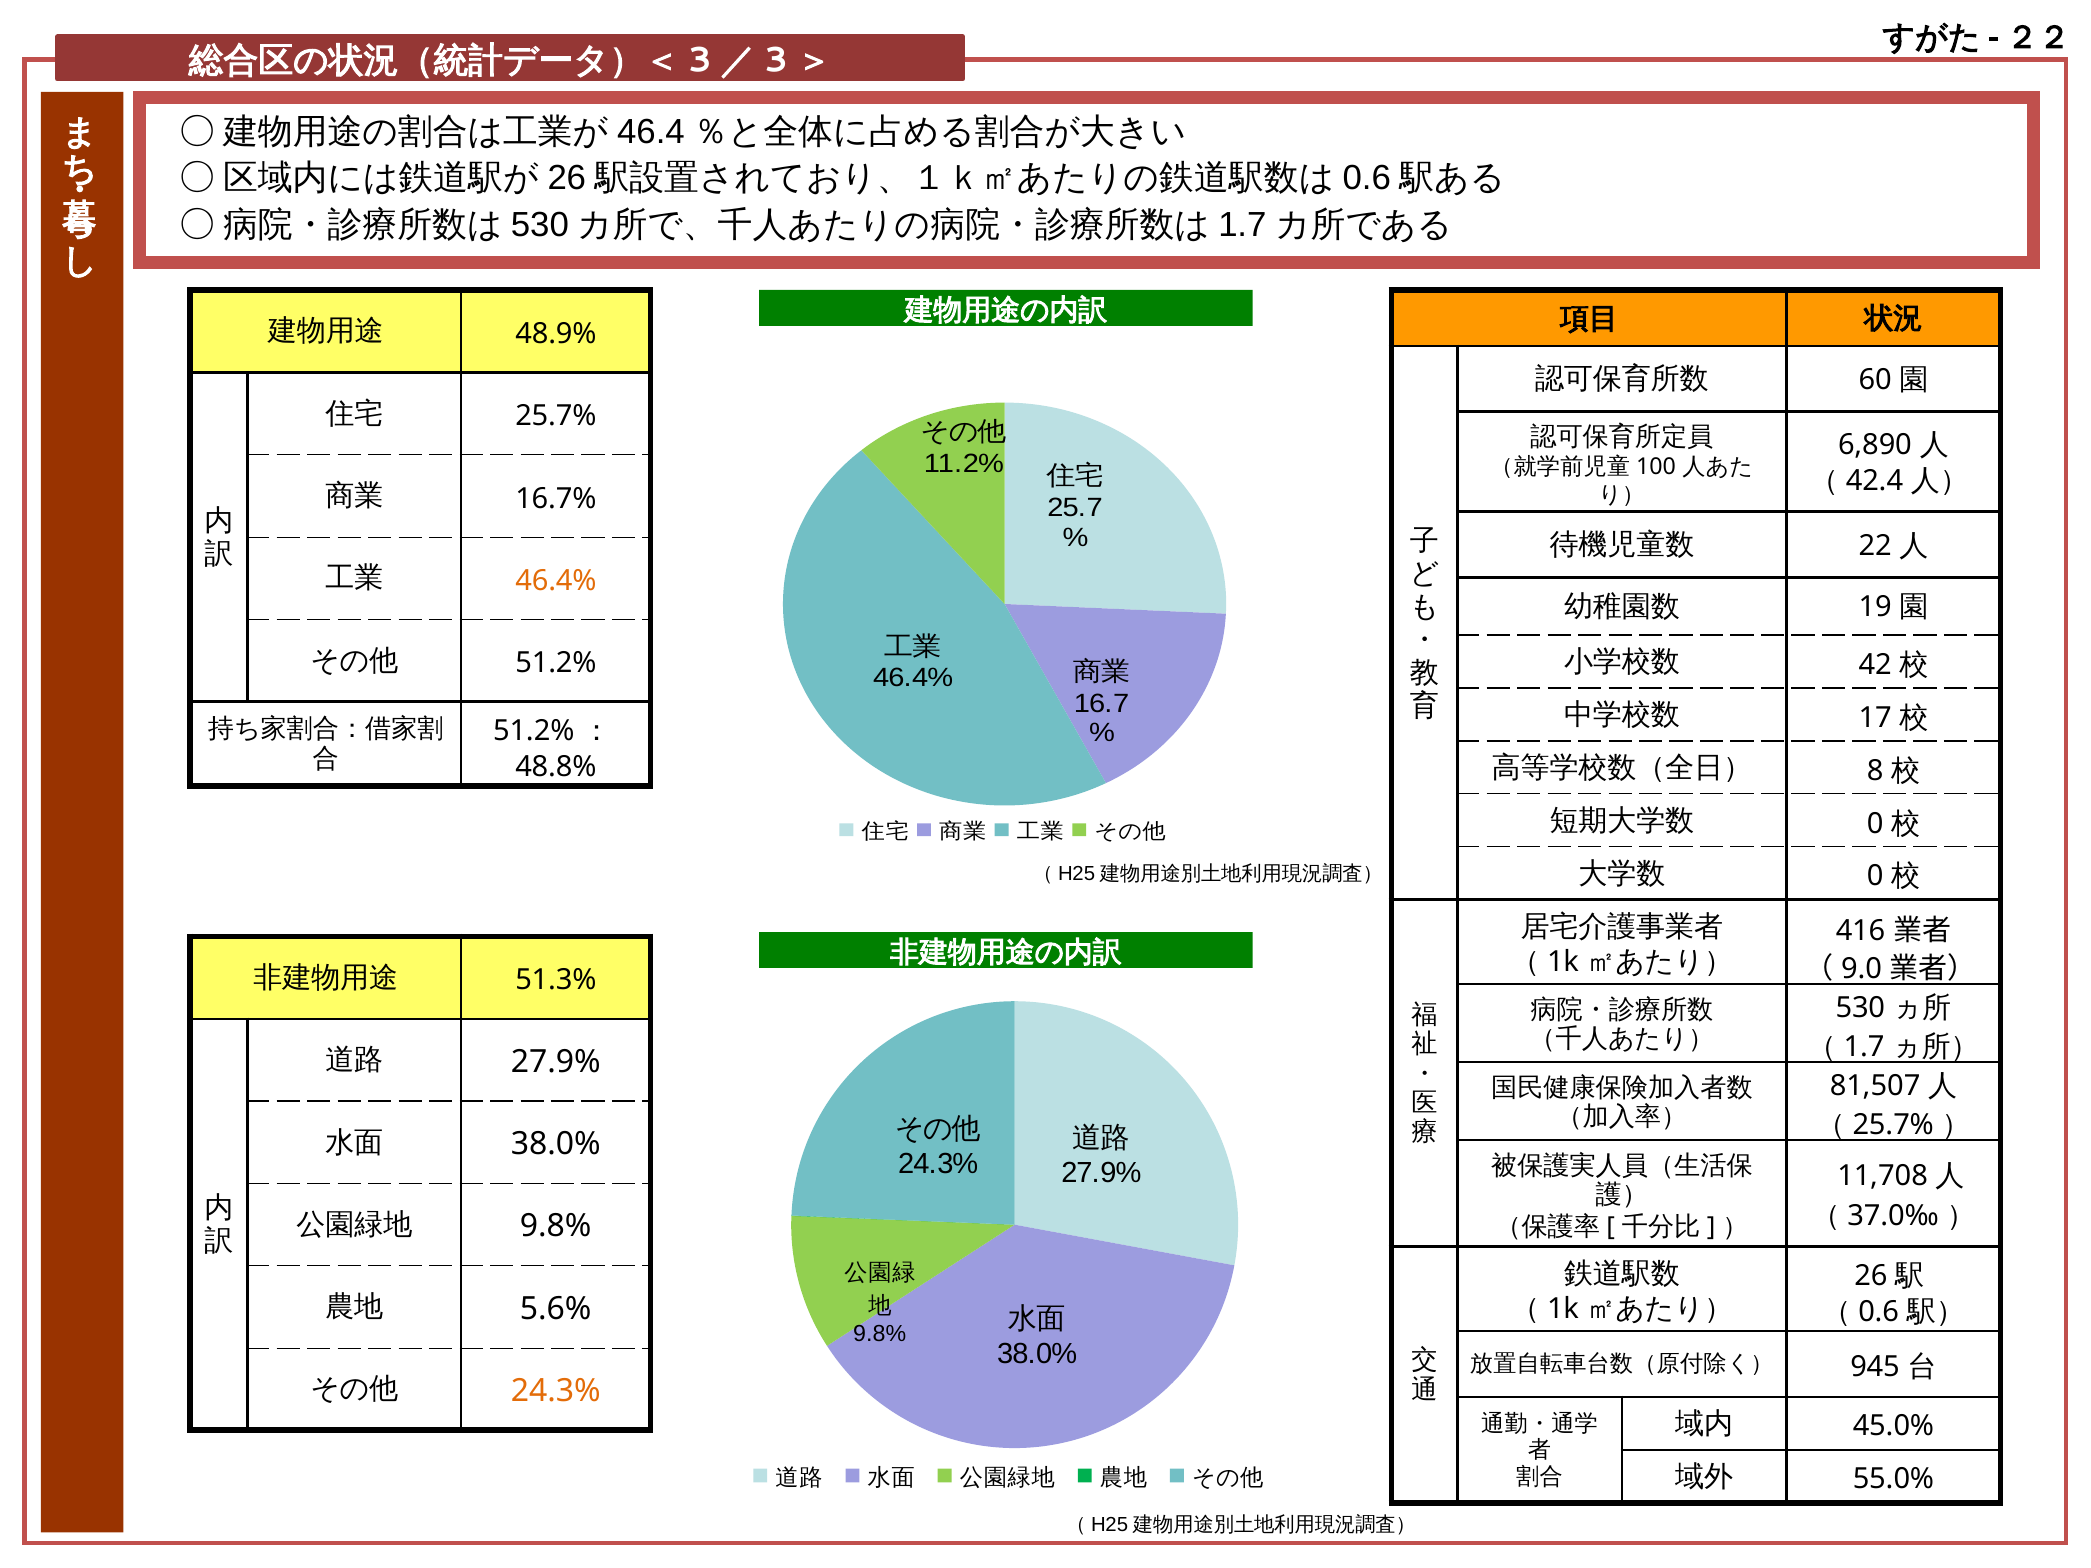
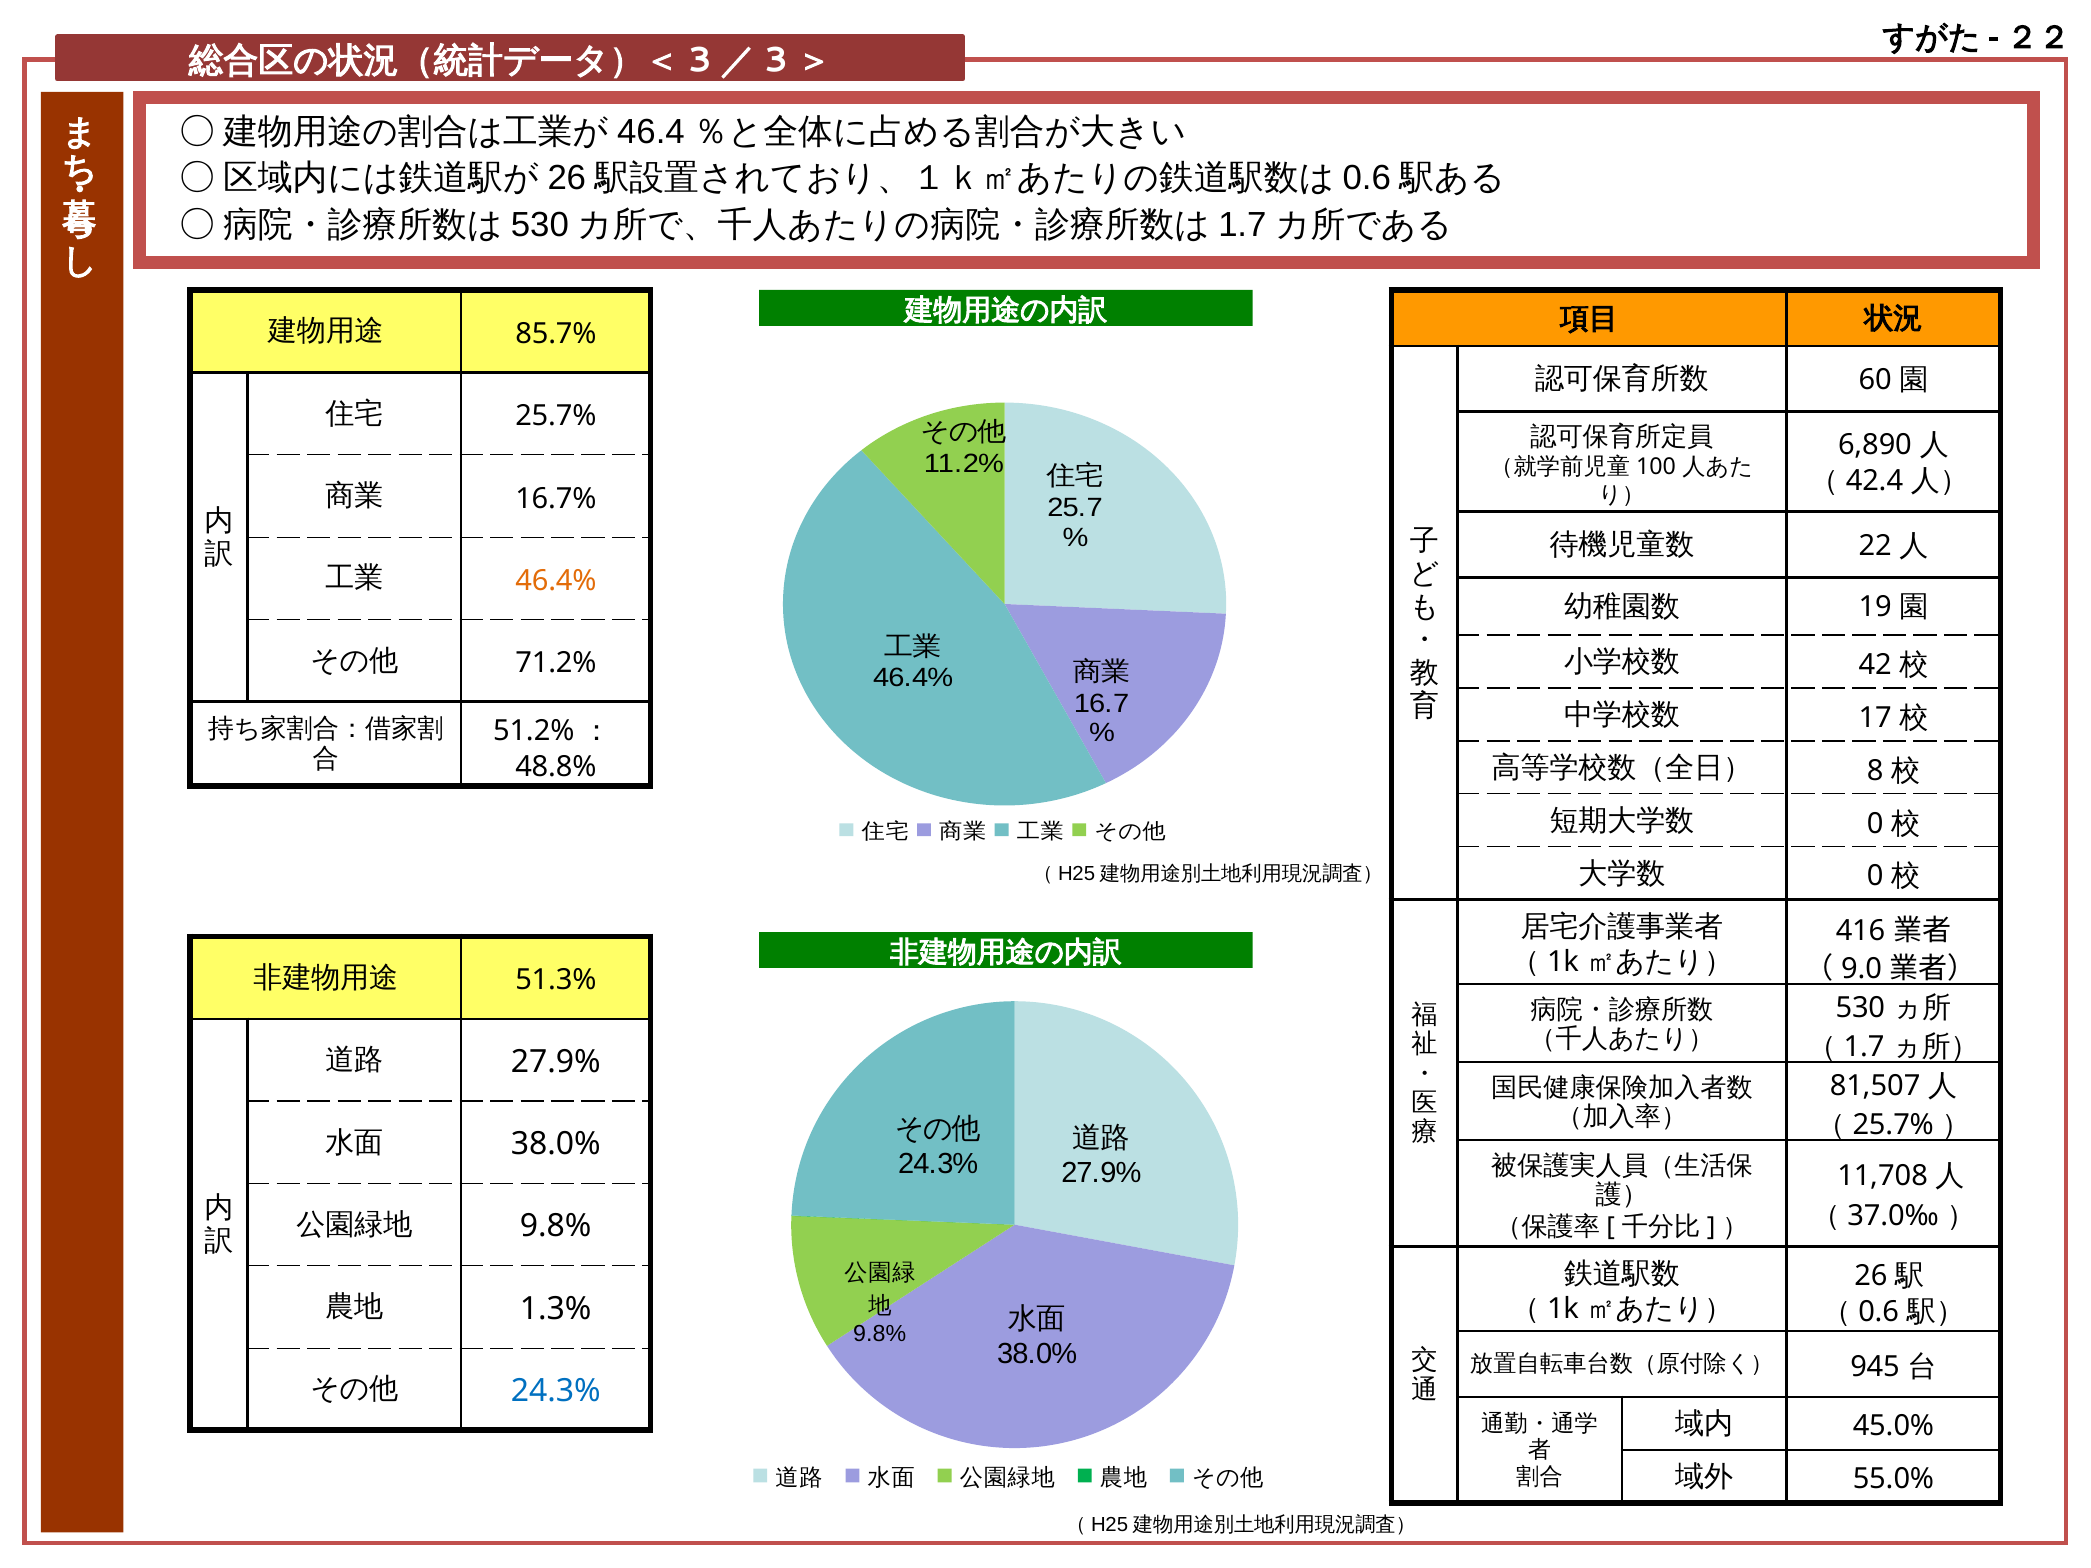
48.9%: 48.9% -> 85.7% (556, 334)
51.2%: 51.2% -> 71.2% (556, 663)
5.6%: 5.6% -> 1.3% (556, 1309)
24.3% colour: orange -> blue (556, 1391)
